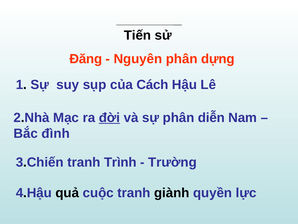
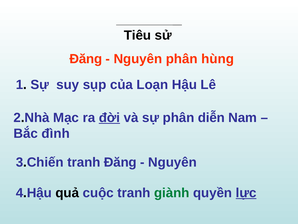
Tiến: Tiến -> Tiêu (137, 35)
dựng: dựng -> hùng (218, 59)
Cách: Cách -> Loạn (152, 85)
tranh Trình: Trình -> Đăng (120, 162)
Trường: Trường -> Nguyên (172, 162)
giành colour: black -> green (172, 193)
lực underline: none -> present (246, 193)
